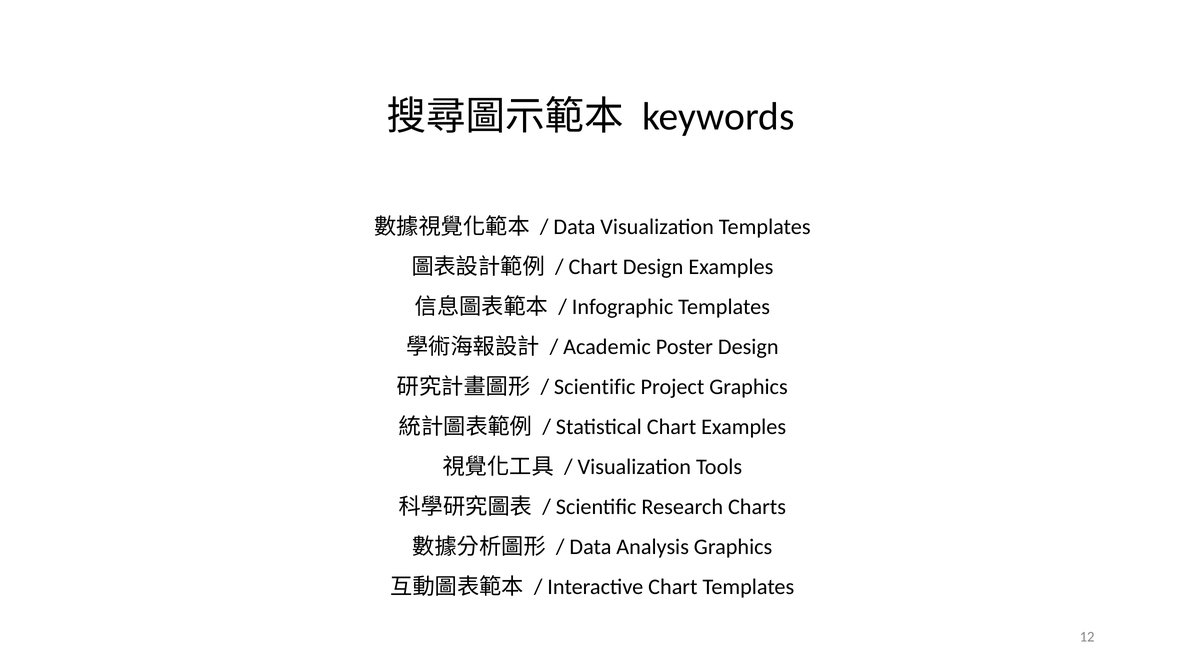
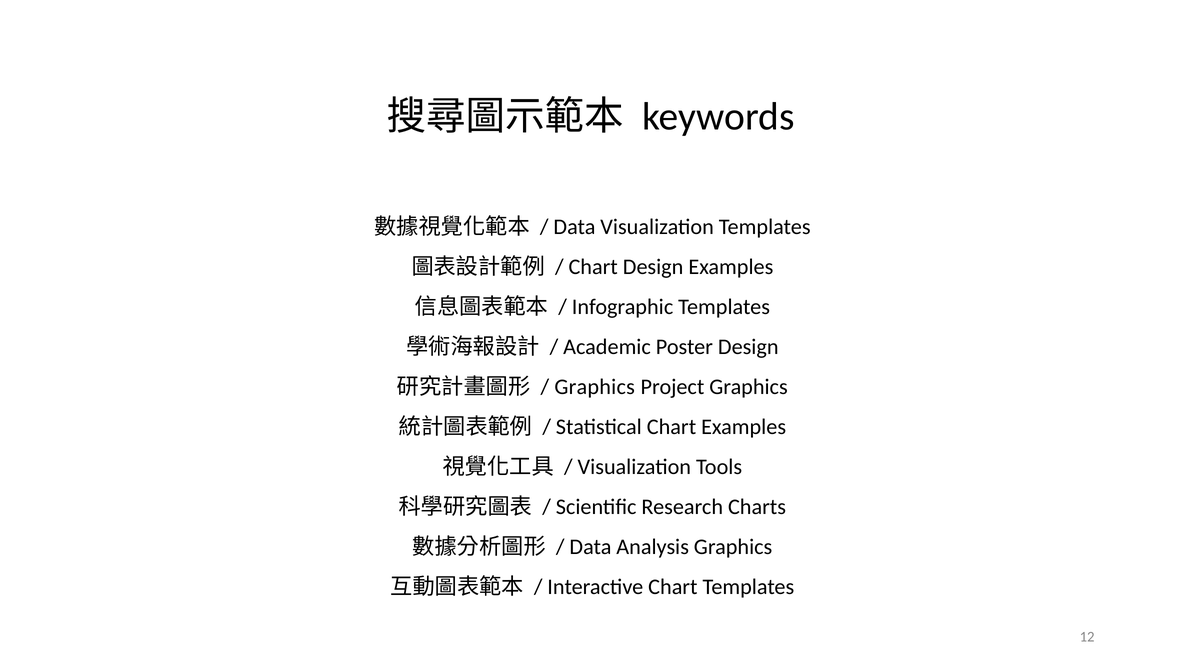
Scientific: Scientific -> Graphics (595, 387)
